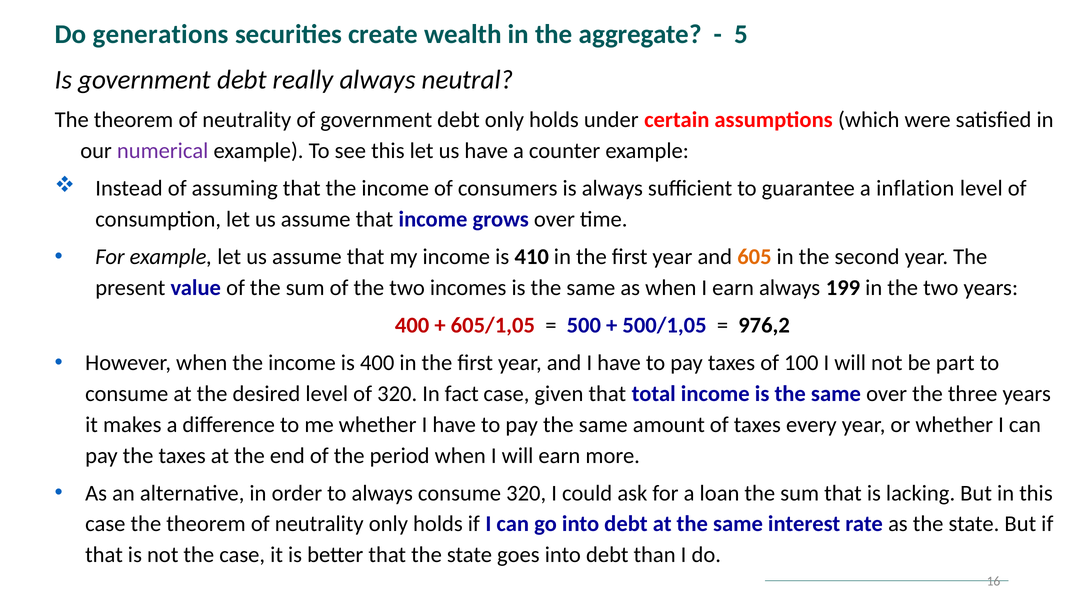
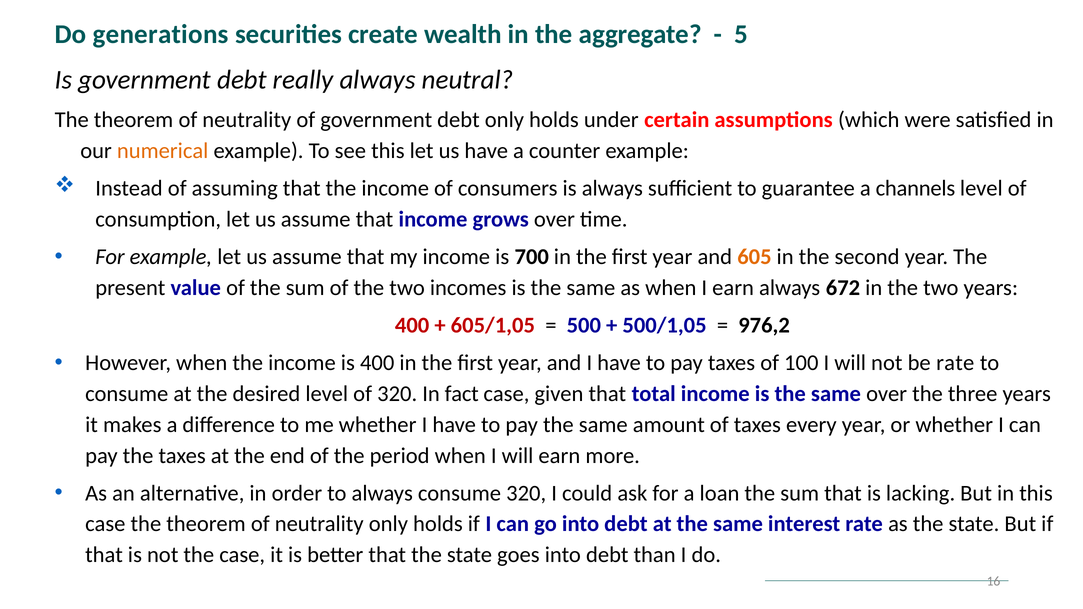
numerical colour: purple -> orange (163, 151)
inflation: inflation -> channels (915, 188)
410: 410 -> 700 (532, 257)
199: 199 -> 672 (843, 288)
be part: part -> rate (955, 363)
